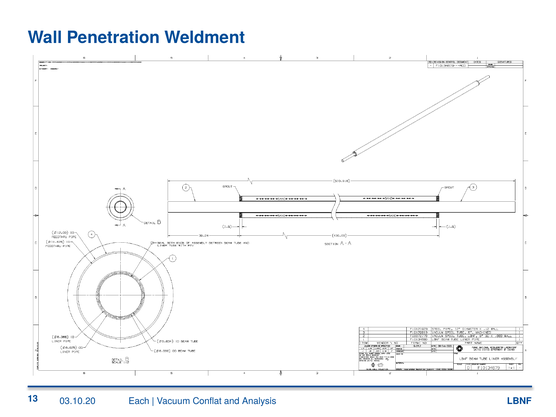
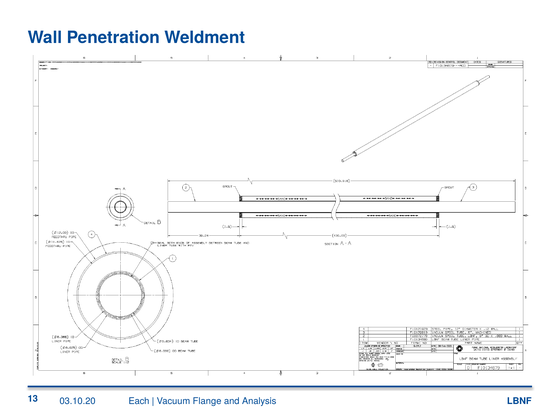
Conflat: Conflat -> Flange (207, 401)
